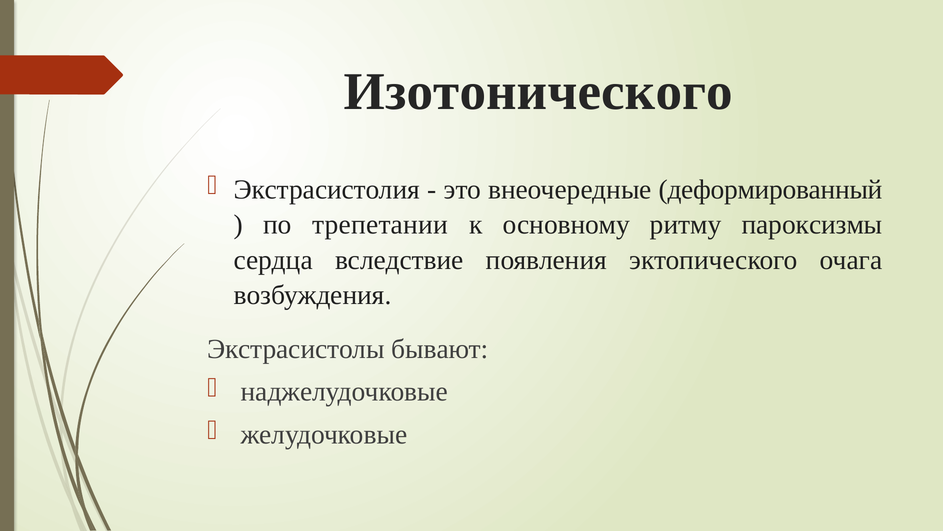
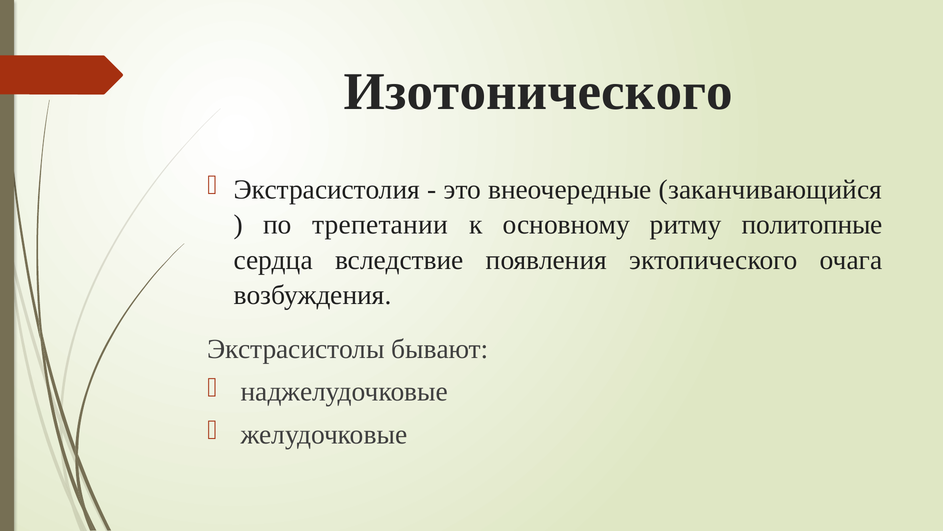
деформированный: деформированный -> заканчивающийся (771, 189)
пароксизмы: пароксизмы -> политопные (812, 224)
